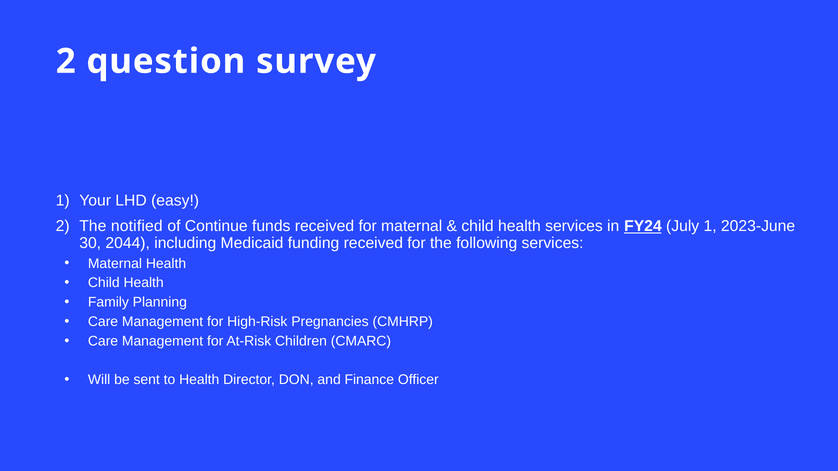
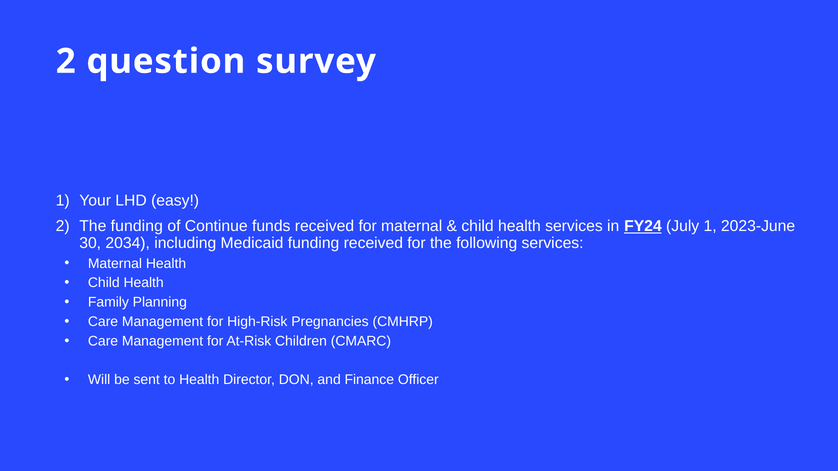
The notified: notified -> funding (137, 226)
2044: 2044 -> 2034 (128, 243)
